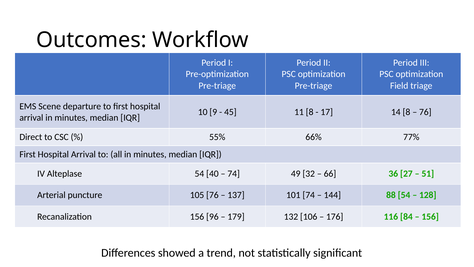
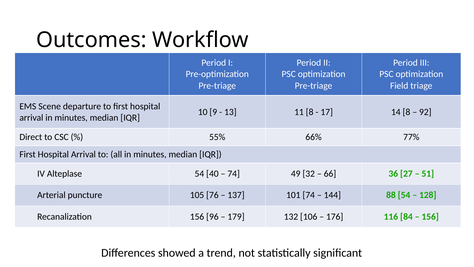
45: 45 -> 13 (230, 112)
76: 76 -> 92 (425, 112)
